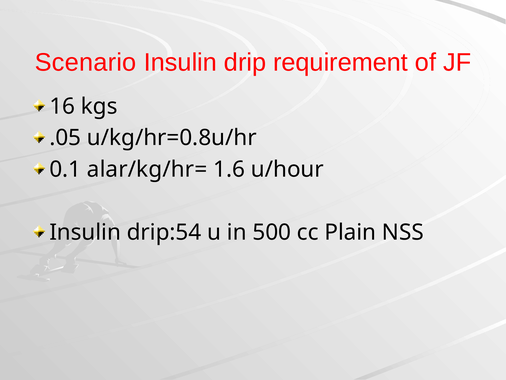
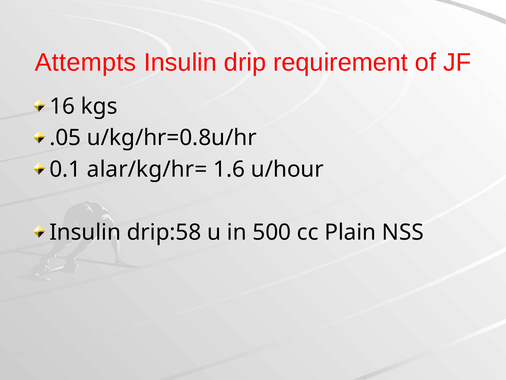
Scenario: Scenario -> Attempts (86, 62)
drip:54: drip:54 -> drip:58 (164, 232)
